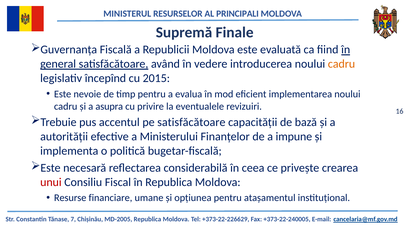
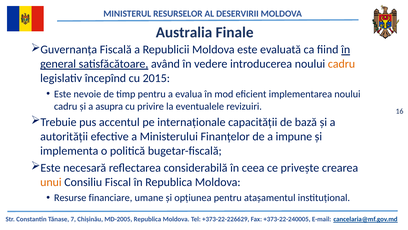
PRINCIPALI: PRINCIPALI -> DESERVIRII (237, 14)
Supremă: Supremă -> Australia (184, 32)
pe satisfăcătoare: satisfăcătoare -> internaționale (191, 122)
unui colour: red -> orange (51, 182)
